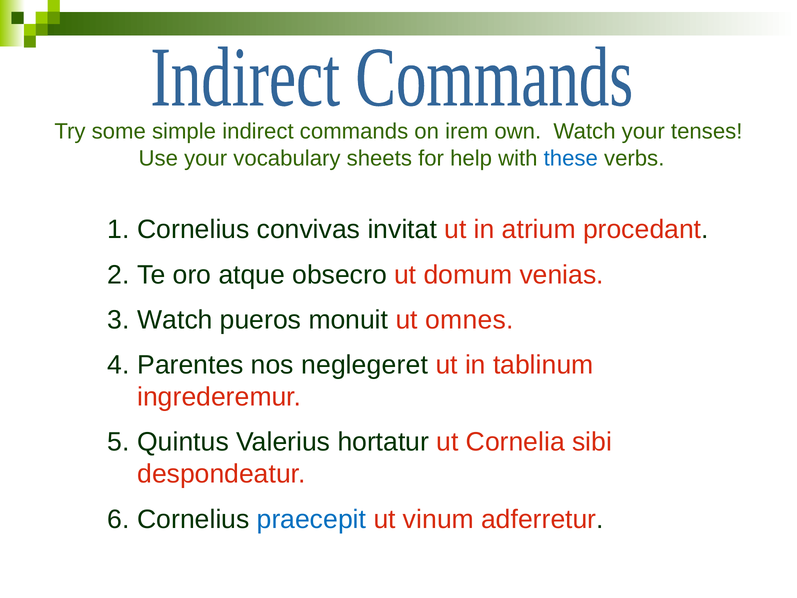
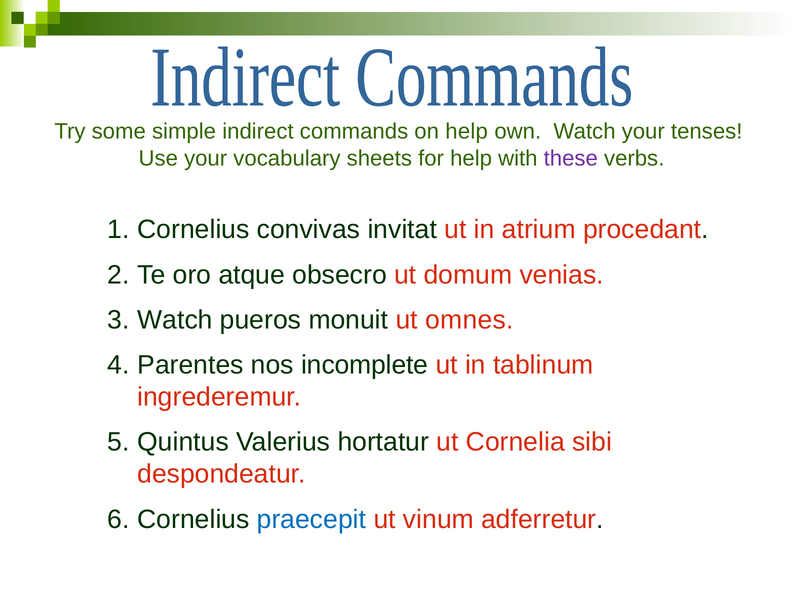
on irem: irem -> help (467, 132)
these colour: blue -> purple (571, 158)
neglegeret: neglegeret -> incomplete (365, 365)
